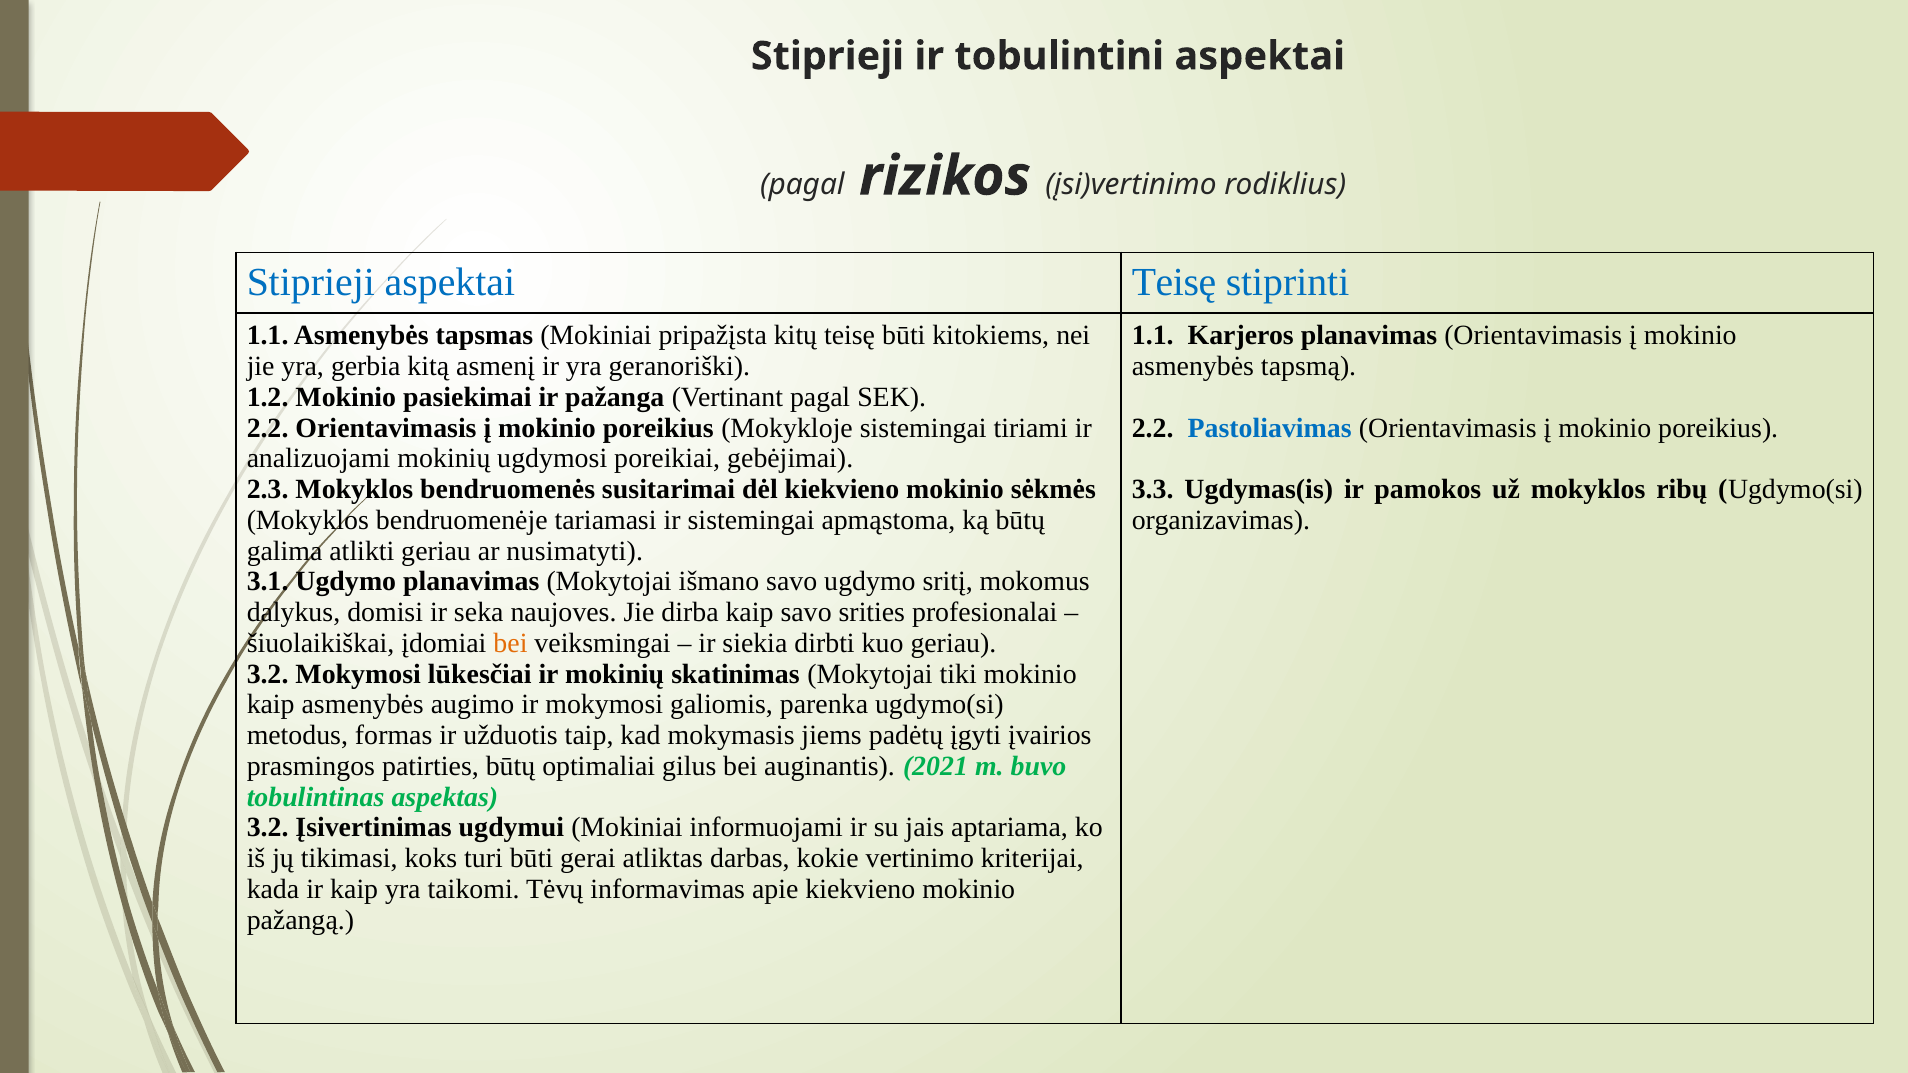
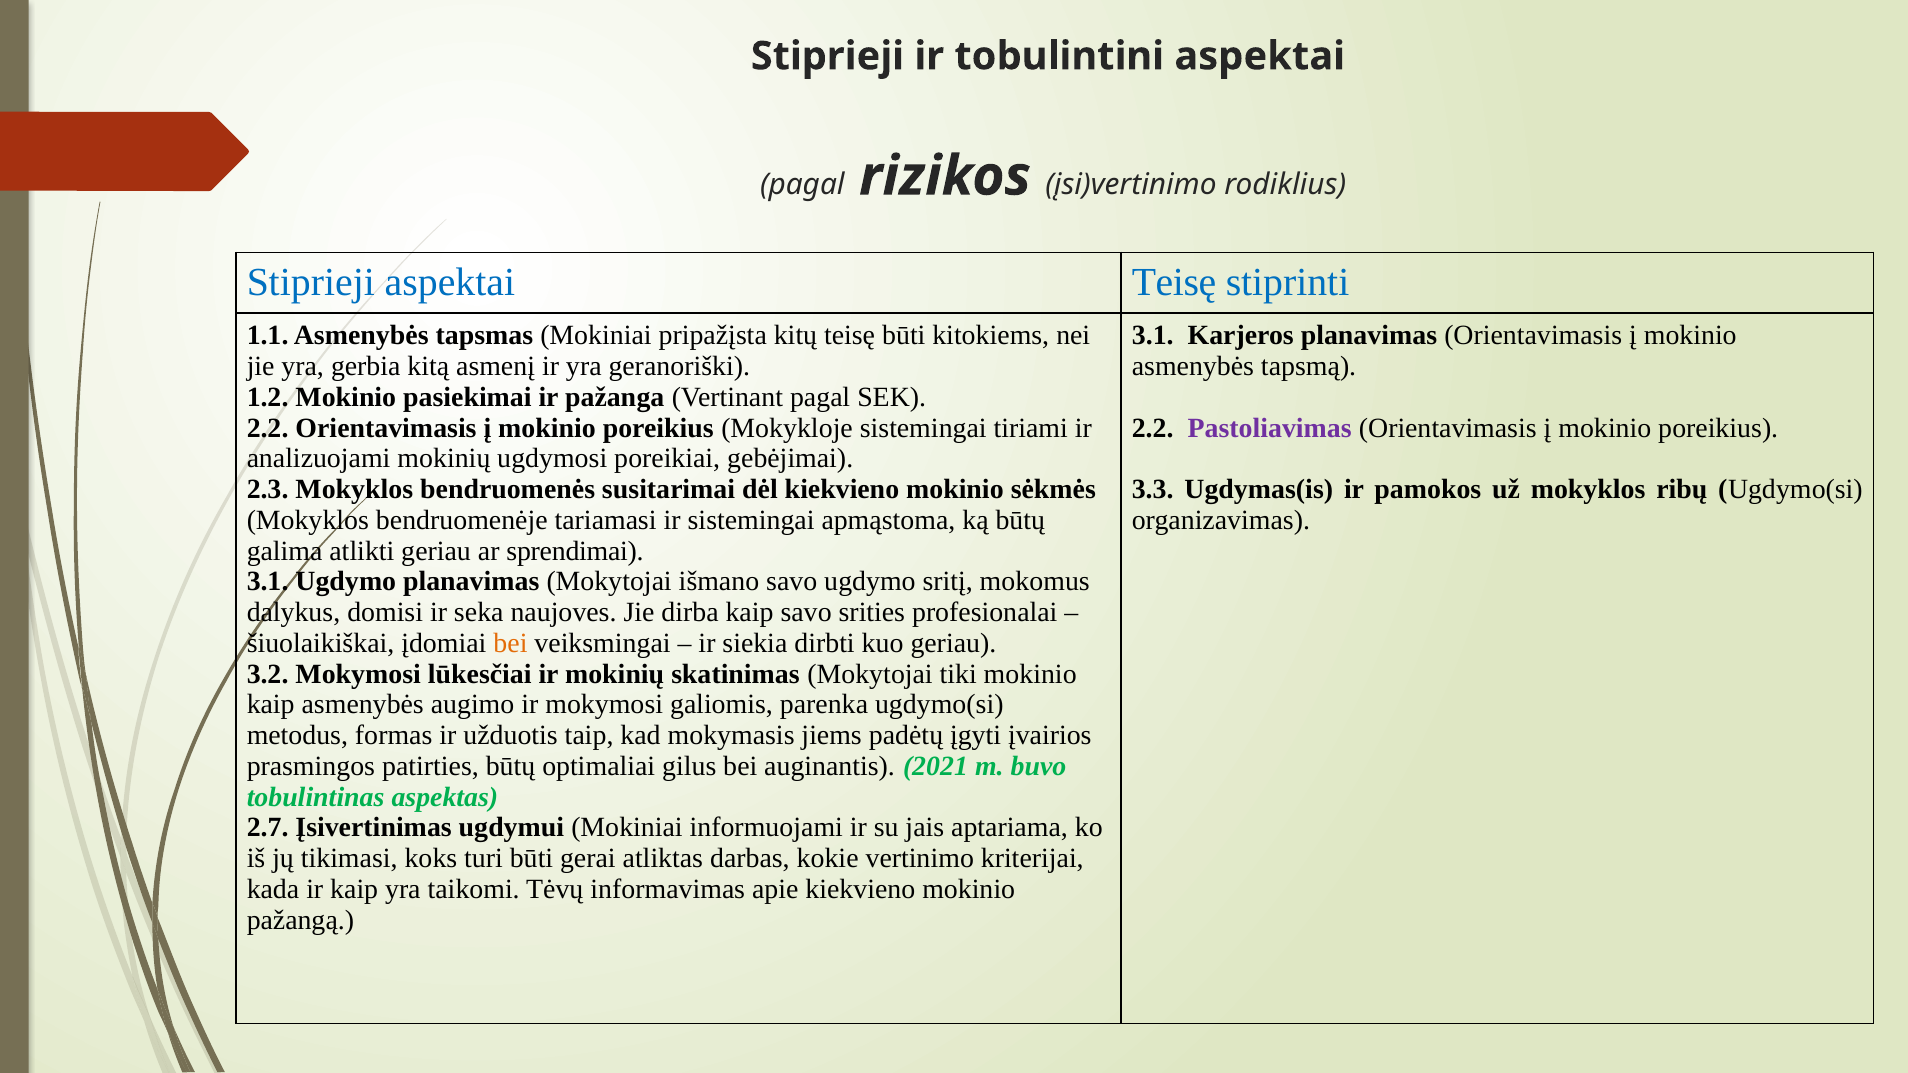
1.1: 1.1 -> 3.1 (1153, 336)
Pastoliavimas colour: blue -> purple (1270, 428)
nusimatyti: nusimatyti -> sprendimai (575, 551)
3.2: 3.2 -> 2.7 (268, 828)
